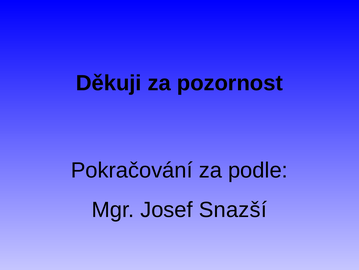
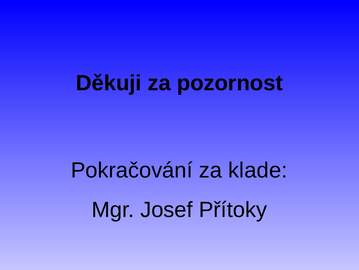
podle: podle -> klade (258, 170)
Snazší: Snazší -> Přítoky (233, 209)
